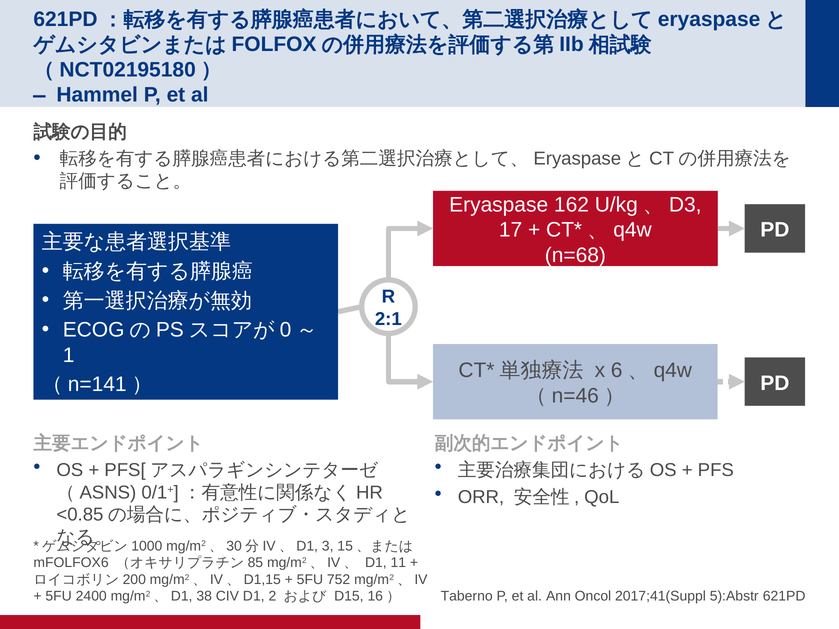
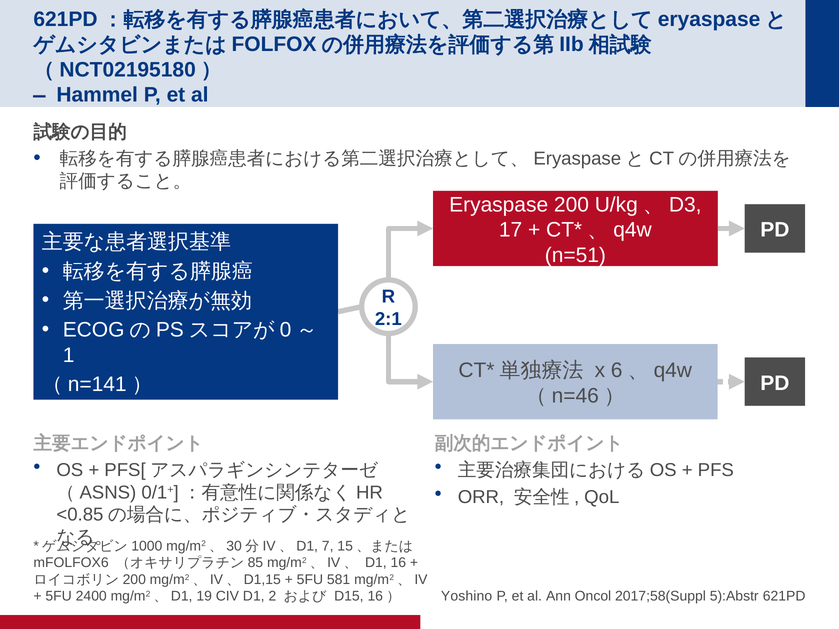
Eryaspase 162: 162 -> 200 (571, 205)
n=68: n=68 -> n=51 (575, 255)
3: 3 -> 7 (328, 546)
11: 11 -> 16 (398, 563)
752: 752 -> 581 (339, 580)
38: 38 -> 19 (204, 597)
Taberno: Taberno -> Yoshino (467, 597)
2017;41(Suppl: 2017;41(Suppl -> 2017;58(Suppl (660, 597)
